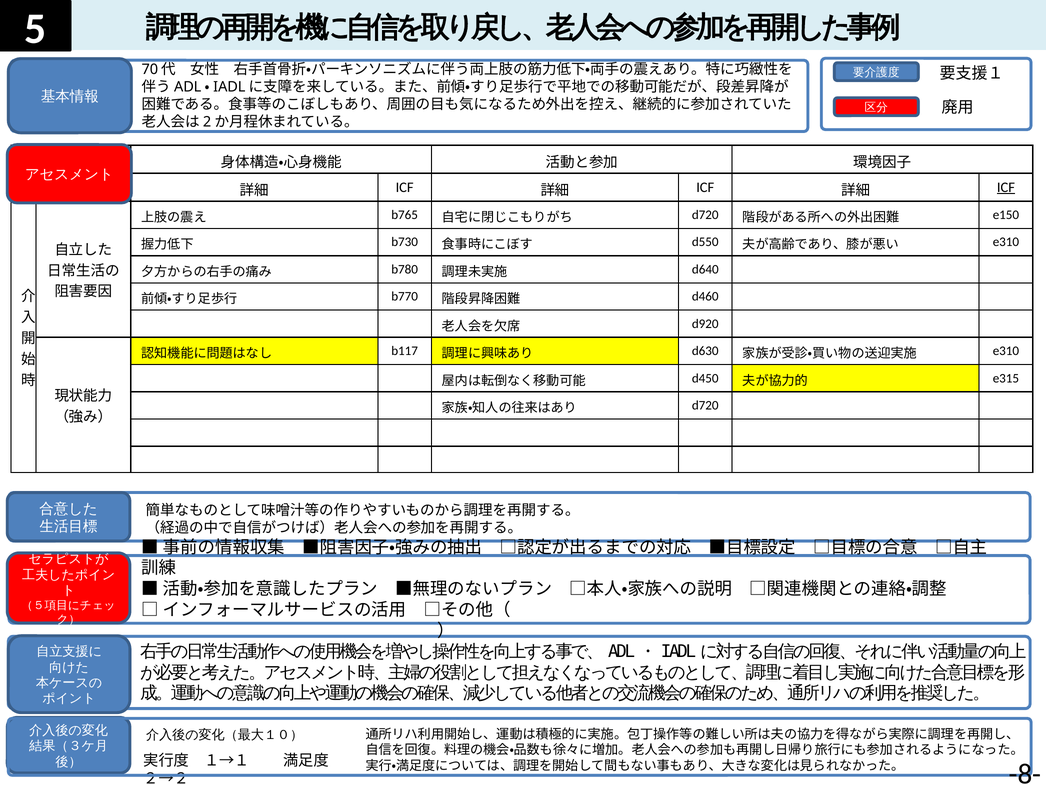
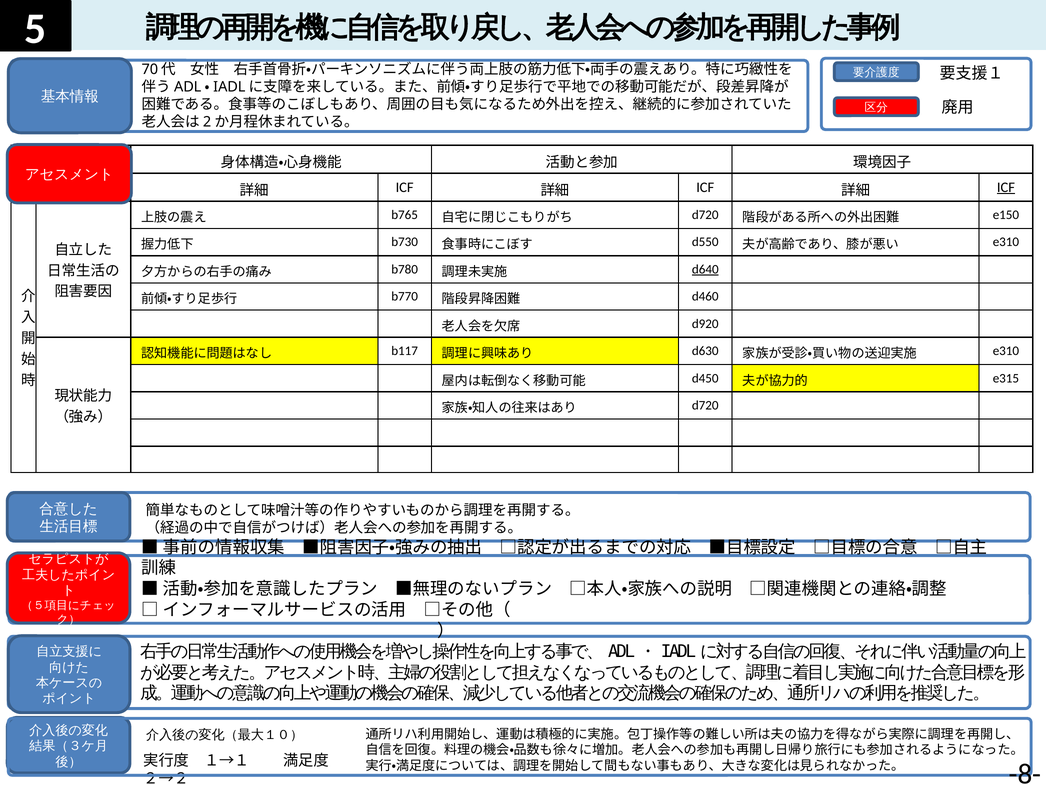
d640 underline: none -> present (705, 269)
